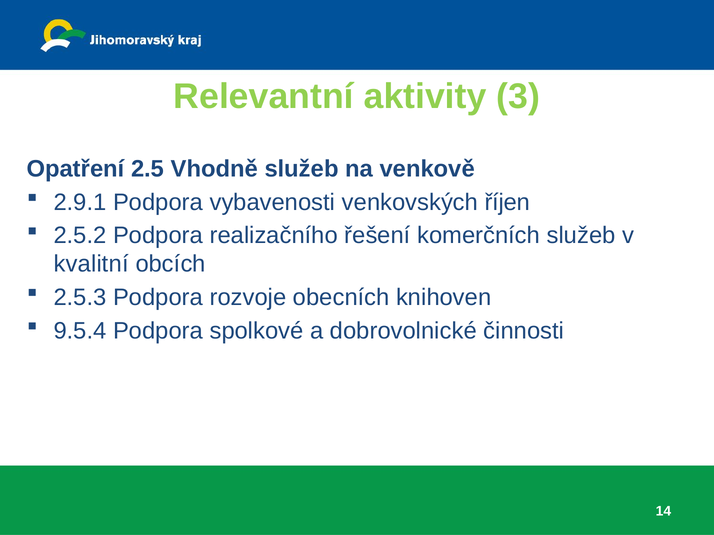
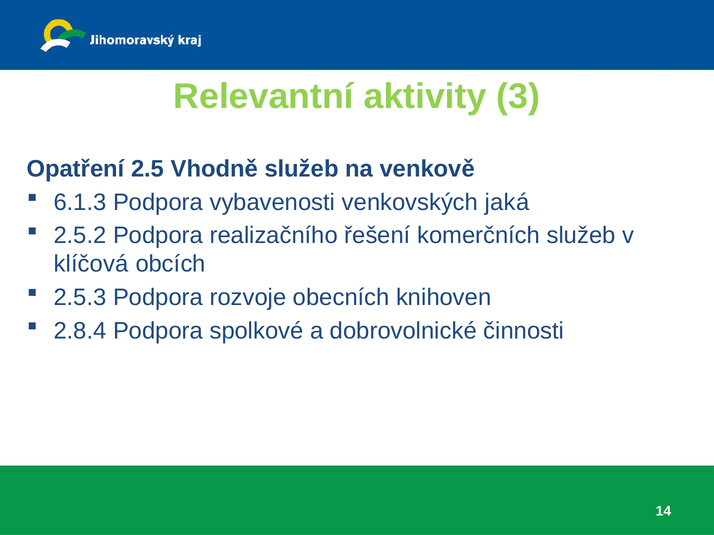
2.9.1: 2.9.1 -> 6.1.3 (80, 203)
říjen: říjen -> jaká (507, 203)
kvalitní: kvalitní -> klíčová (91, 264)
9.5.4: 9.5.4 -> 2.8.4 (80, 331)
